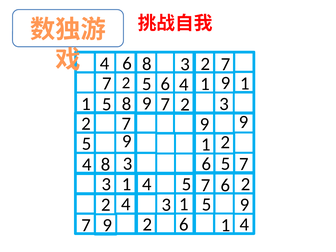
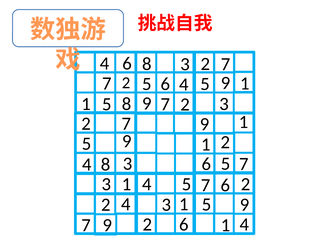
7 6 1: 1 -> 5 (205, 84)
9: 9 -> 1 (244, 122)
